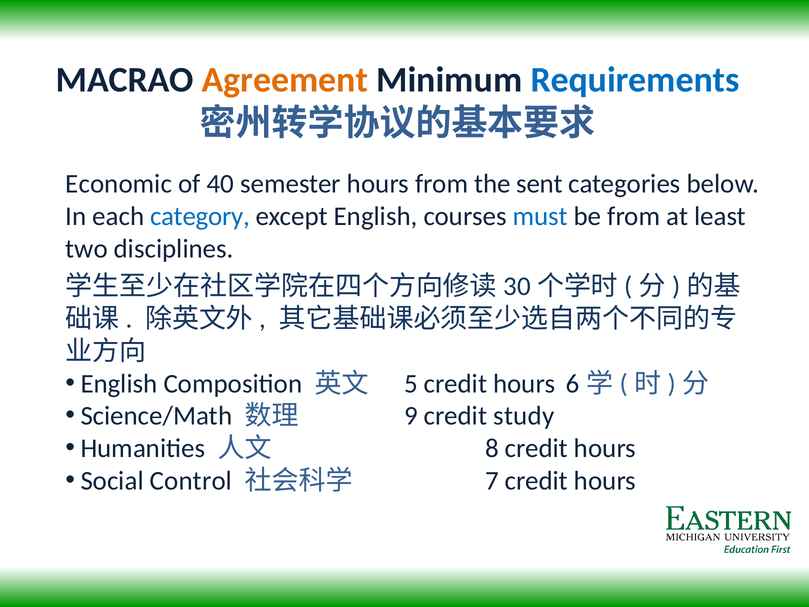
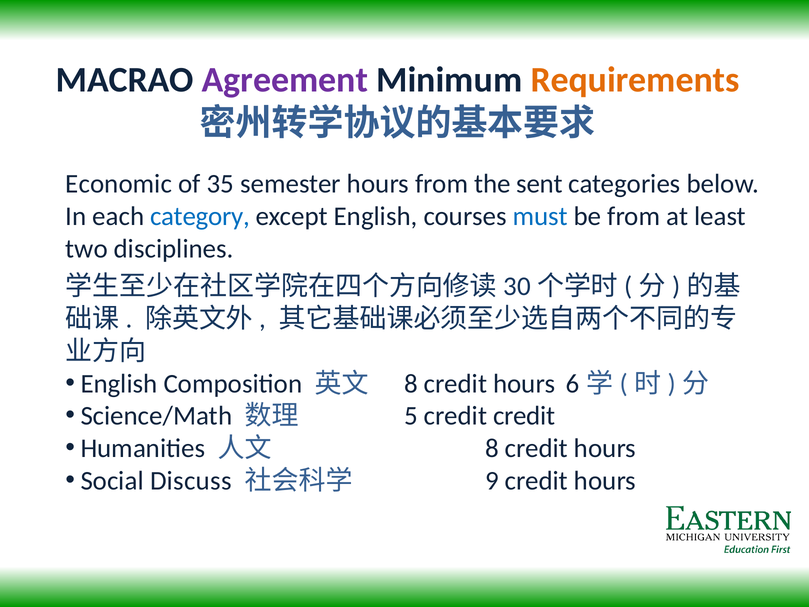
Agreement colour: orange -> purple (285, 80)
Requirements colour: blue -> orange (635, 80)
40: 40 -> 35 (220, 184)
5: 5 -> 8 (411, 383)
9: 9 -> 5 (411, 416)
credit study: study -> credit (524, 416)
Control: Control -> Discuss (191, 481)
7: 7 -> 9 (492, 481)
